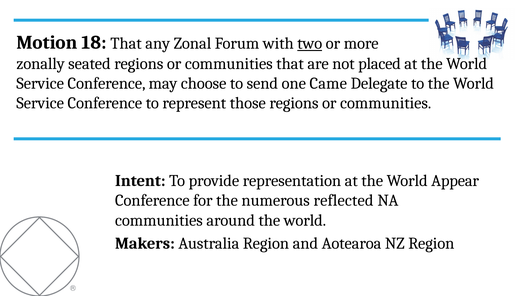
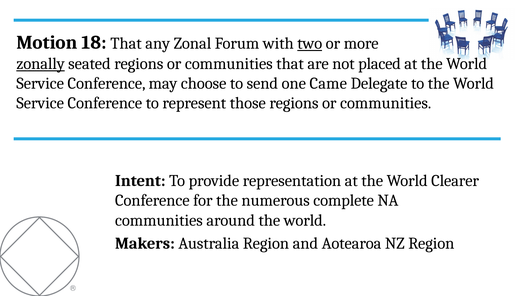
zonally underline: none -> present (41, 64)
Appear: Appear -> Clearer (455, 181)
reflected: reflected -> complete (344, 200)
